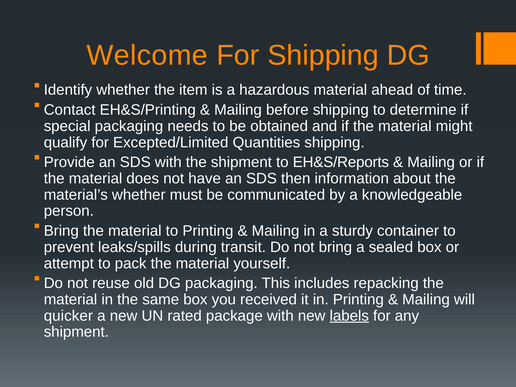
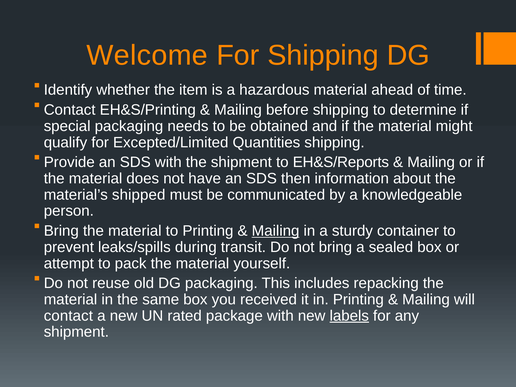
material’s whether: whether -> shipped (139, 195)
Mailing underline: none -> present (276, 231)
quicker: quicker -> contact (68, 316)
